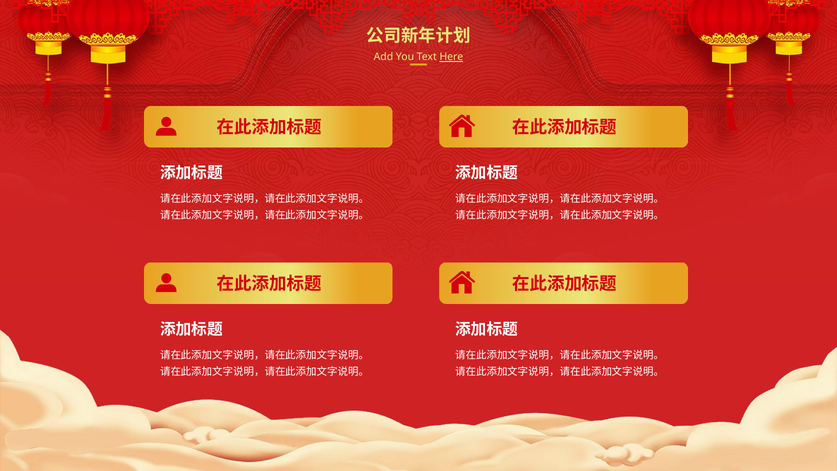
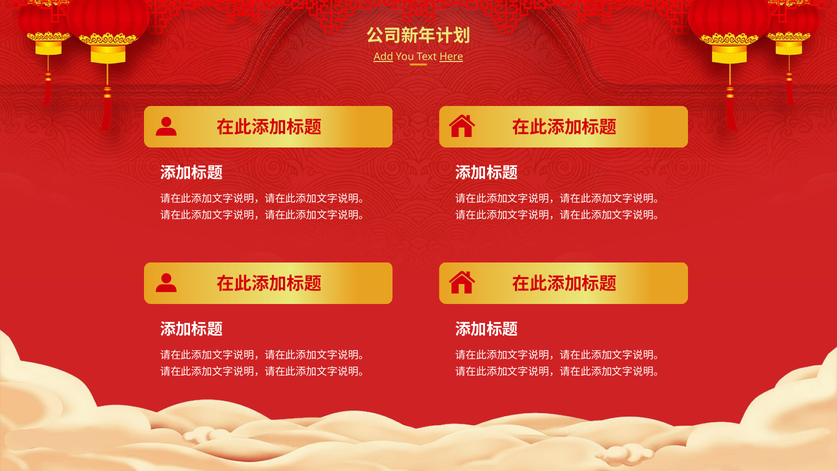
Add underline: none -> present (383, 57)
